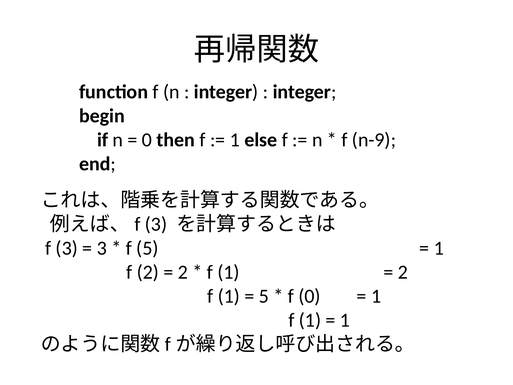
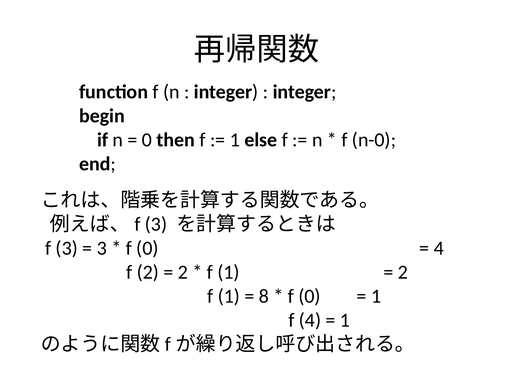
n-9: n-9 -> n-0 (374, 140)
5: 5 -> 0 (147, 248)
1: 1 -> 4 (439, 248)
5: 5 -> 8 (264, 296)
1: 1 -> 4 (310, 320)
